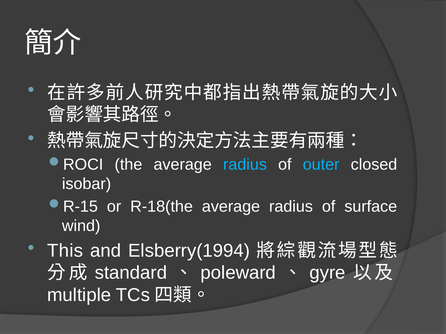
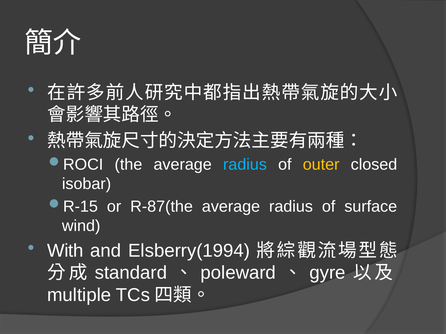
outer colour: light blue -> yellow (321, 165)
R-18(the: R-18(the -> R-87(the (162, 207)
This: This -> With (65, 251)
